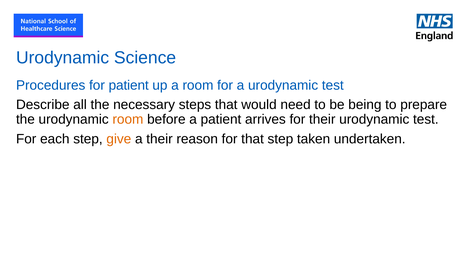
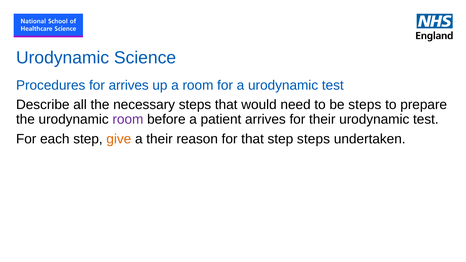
for patient: patient -> arrives (129, 85)
be being: being -> steps (365, 105)
room colour: orange -> purple (128, 120)
step taken: taken -> steps (314, 139)
